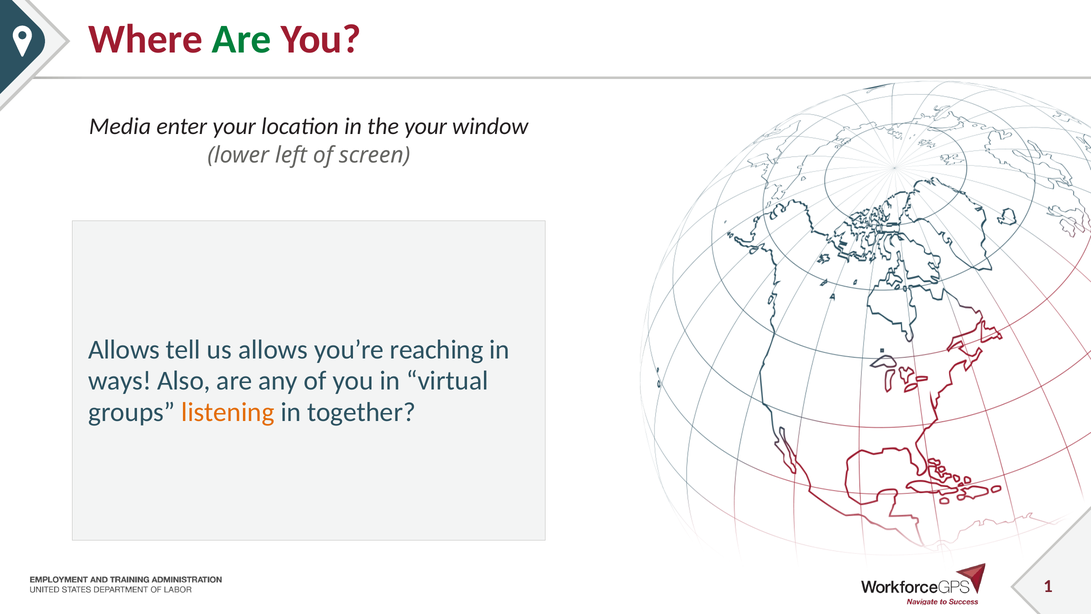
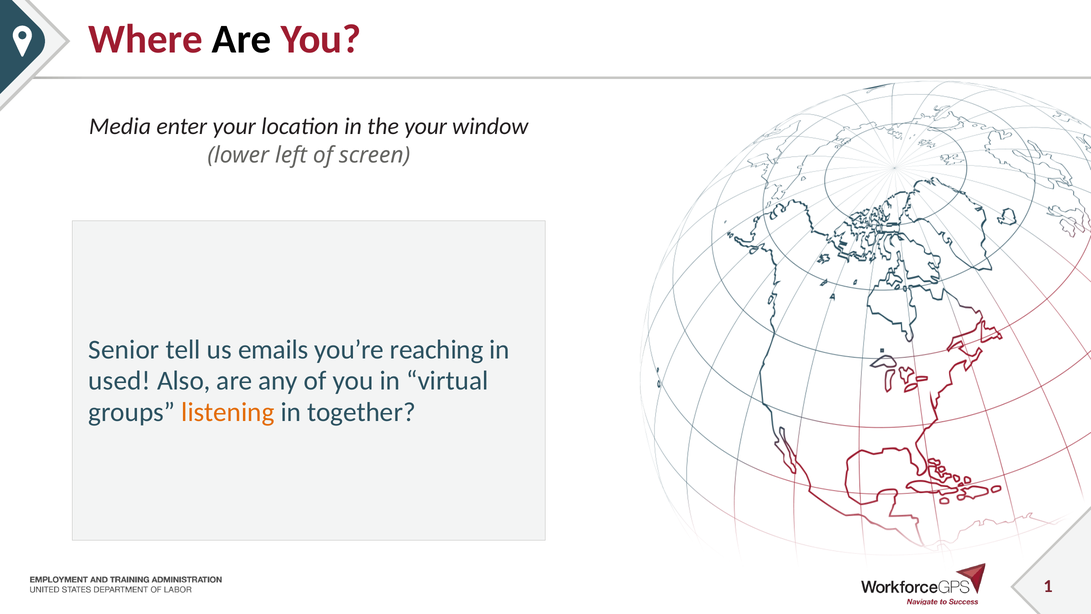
Are colour: green -> black (242, 39)
Allows: Allows -> Senior (124, 350)
us allows: allows -> emails (273, 350)
ways: ways -> used (120, 381)
